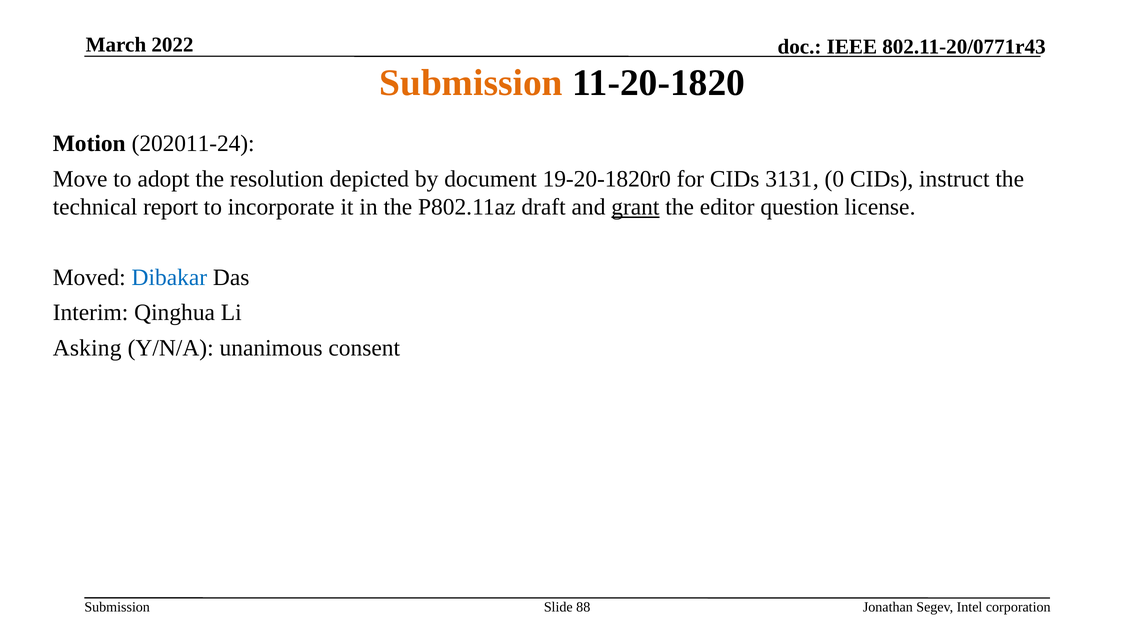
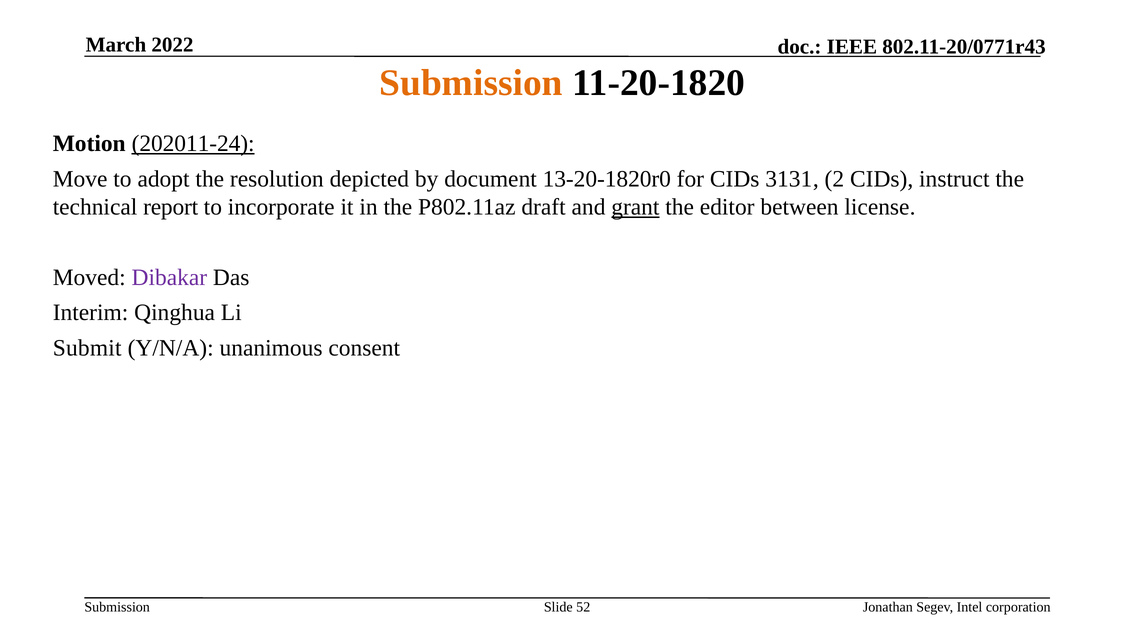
202011-24 underline: none -> present (193, 144)
19-20-1820r0: 19-20-1820r0 -> 13-20-1820r0 (607, 179)
0: 0 -> 2 (834, 179)
question: question -> between (800, 207)
Dibakar colour: blue -> purple (169, 277)
Asking: Asking -> Submit (87, 348)
88: 88 -> 52 (583, 607)
